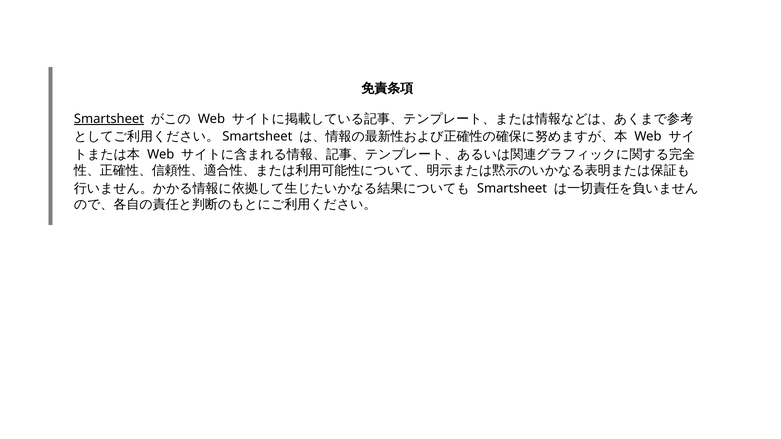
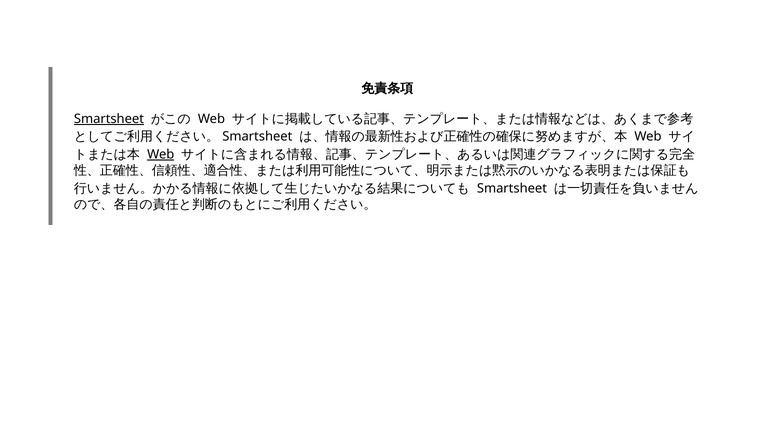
Web underline: none -> present (161, 154)
